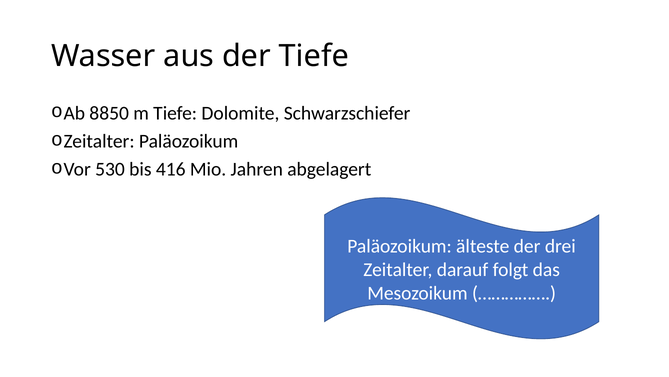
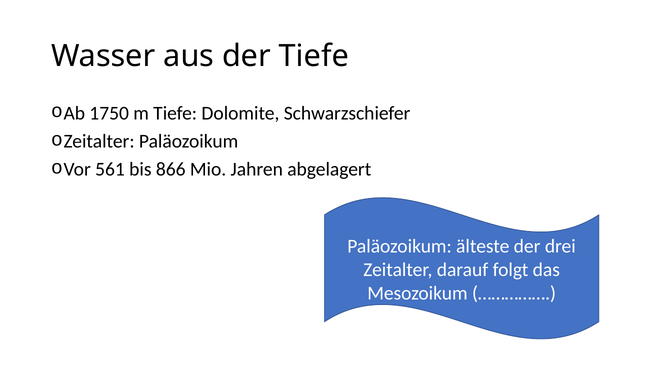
8850: 8850 -> 1750 (109, 113)
530: 530 -> 561 (110, 169)
416: 416 -> 866 (171, 169)
